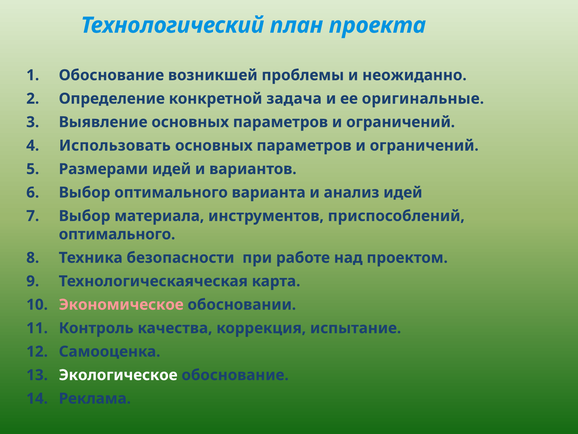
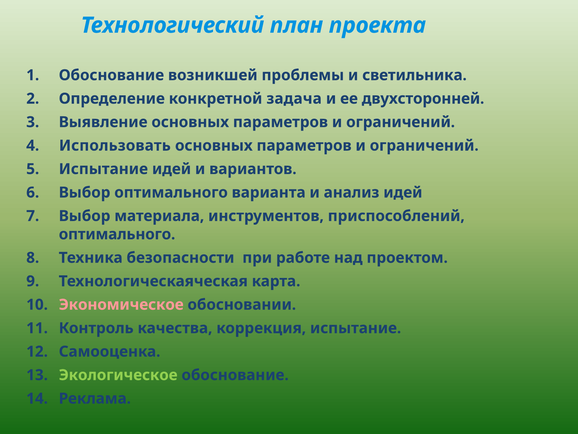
неожиданно: неожиданно -> светильника (415, 75)
оригинальные: оригинальные -> двухсторонней (423, 99)
Размерами: Размерами -> Испытание (103, 169)
Экологическое colour: white -> light green (118, 375)
